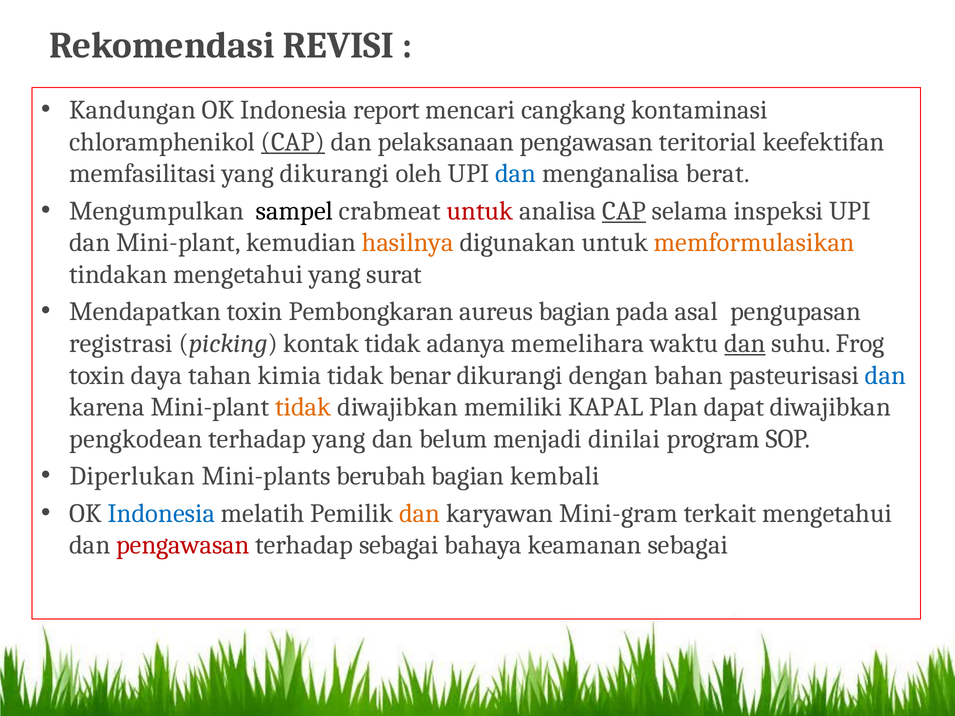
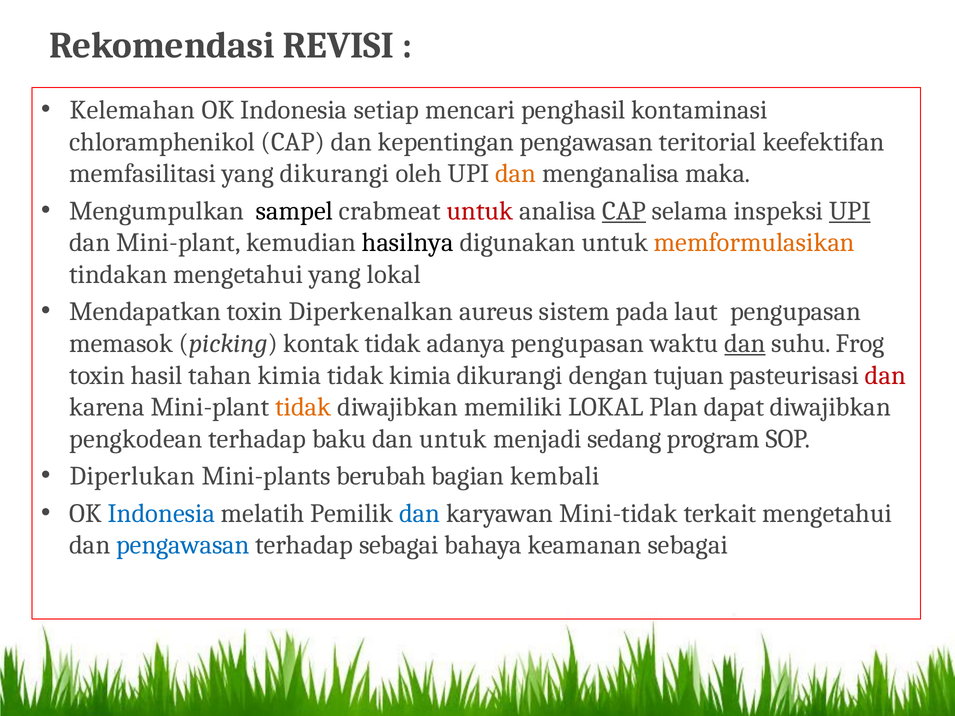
Kandungan: Kandungan -> Kelemahan (132, 110)
report: report -> setiap (386, 110)
cangkang: cangkang -> penghasil (573, 110)
CAP underline: present -> none (293, 142)
pelaksanaan: pelaksanaan -> kepentingan (446, 142)
dan colour: blue -> orange (516, 174)
berat: berat -> maka (718, 174)
UPI underline: none -> present (850, 211)
hasilnya colour: orange -> black (408, 243)
yang surat: surat -> lokal (394, 275)
Pembongkaran: Pembongkaran -> Diperkenalkan (371, 312)
aureus bagian: bagian -> sistem (574, 312)
asal: asal -> laut (696, 312)
registrasi: registrasi -> memasok (121, 344)
adanya memelihara: memelihara -> pengupasan (577, 344)
daya: daya -> hasil (157, 375)
tidak benar: benar -> kimia (420, 375)
bahan: bahan -> tujuan (689, 375)
dan colour: blue -> red (885, 375)
memiliki KAPAL: KAPAL -> LOKAL (606, 407)
terhadap yang: yang -> baku (339, 439)
dan belum: belum -> untuk (453, 439)
dinilai: dinilai -> sedang (624, 439)
dan colour: orange -> blue (420, 513)
Mini-gram: Mini-gram -> Mini-tidak (618, 513)
pengawasan colour: red -> blue (183, 545)
